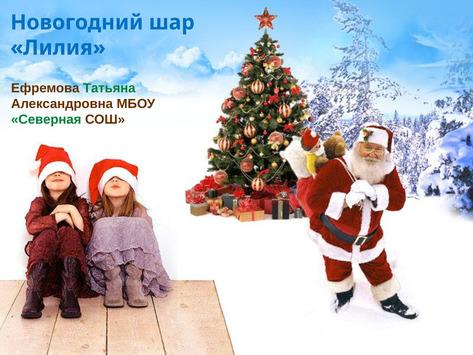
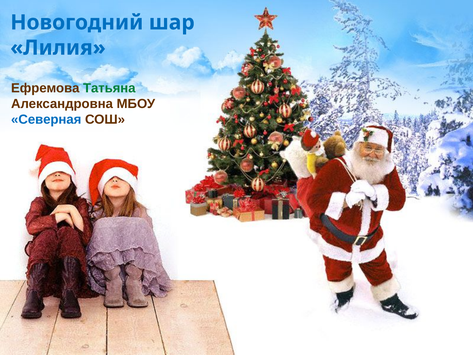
Северная colour: green -> blue (46, 120)
